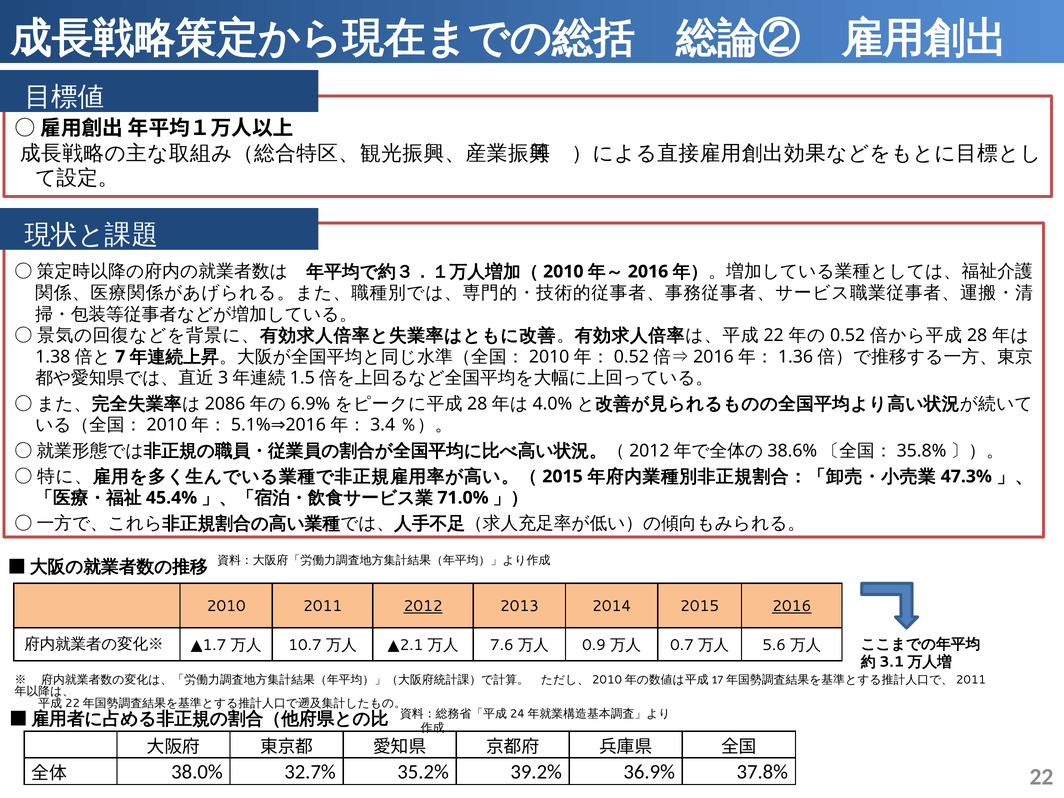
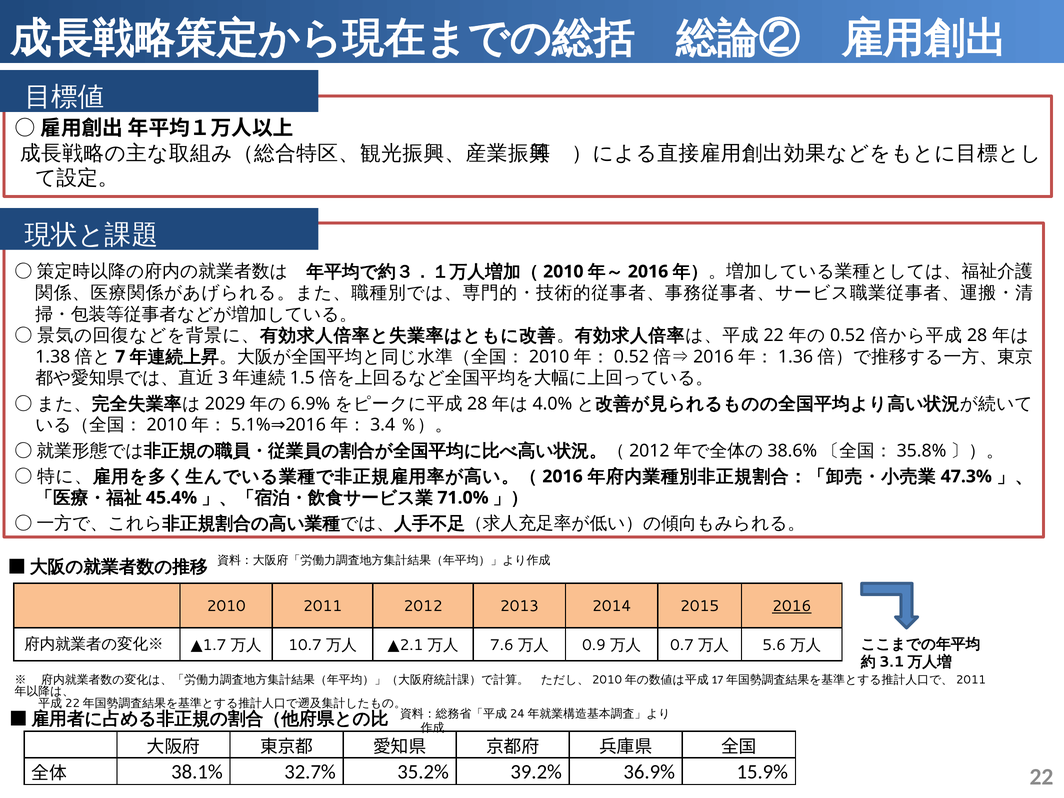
2086: 2086 -> 2029 (225, 404)
2015: 2015 -> 2016 (563, 476)
2012 underline: present -> none (423, 606)
38.0%: 38.0% -> 38.1% (197, 772)
37.8%: 37.8% -> 15.9% (762, 772)
